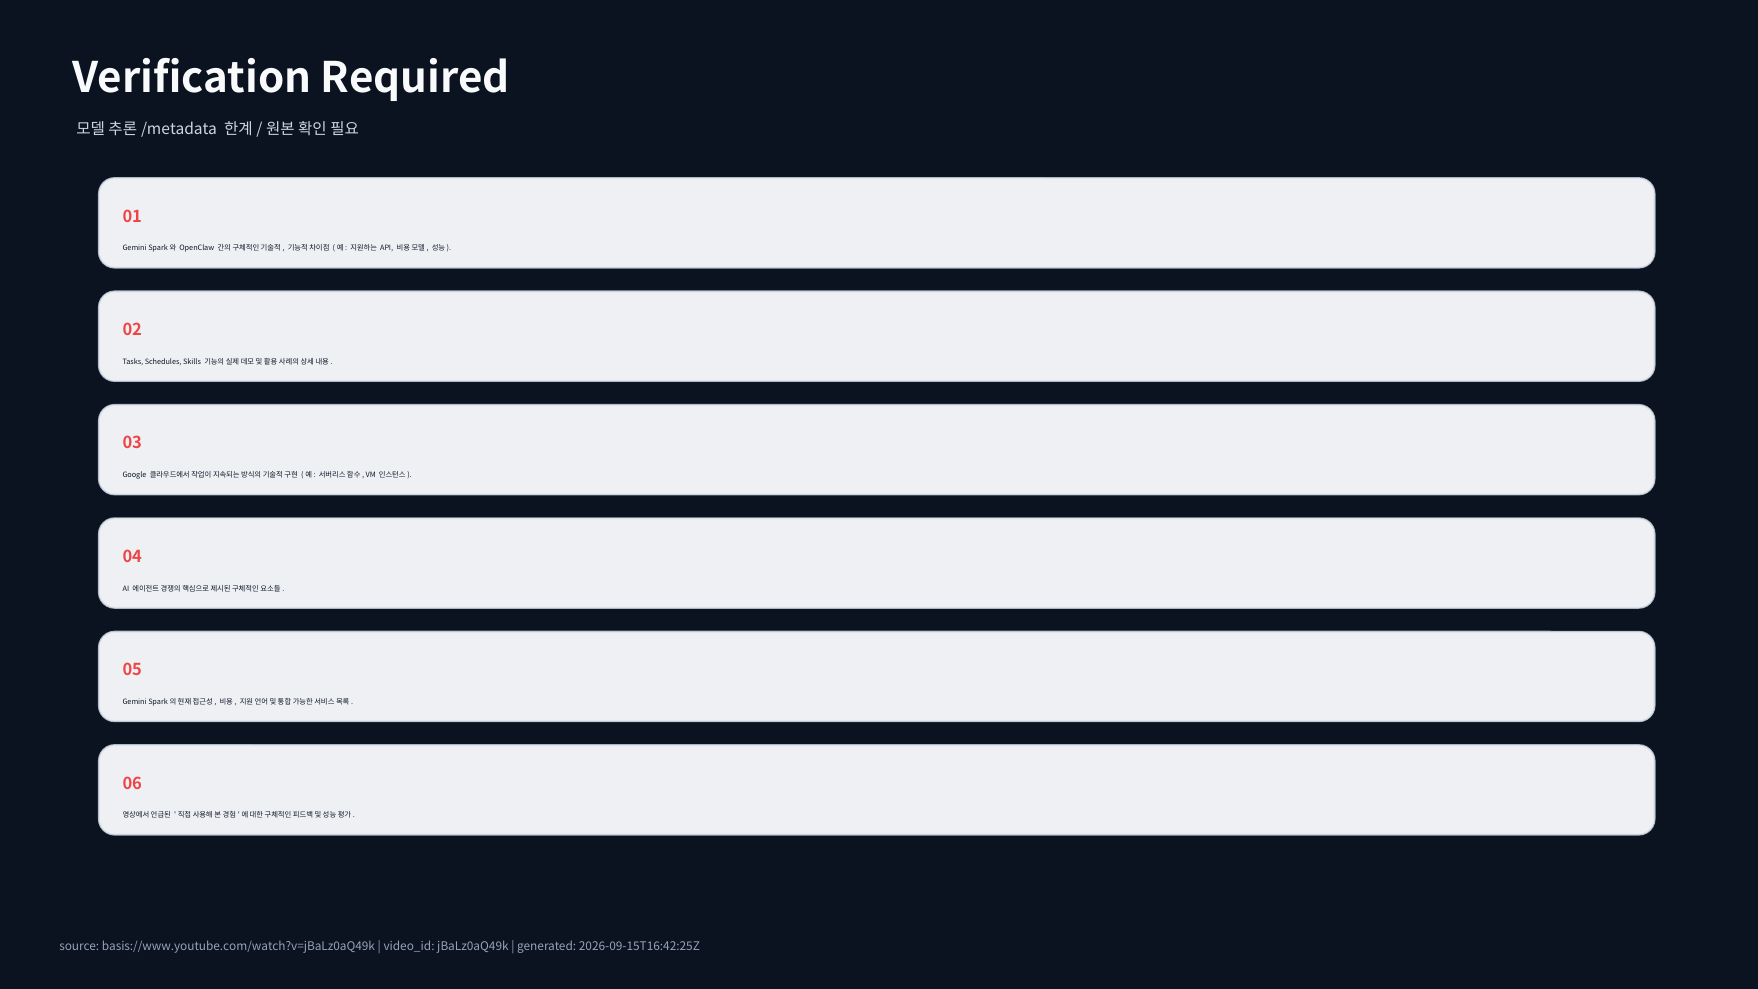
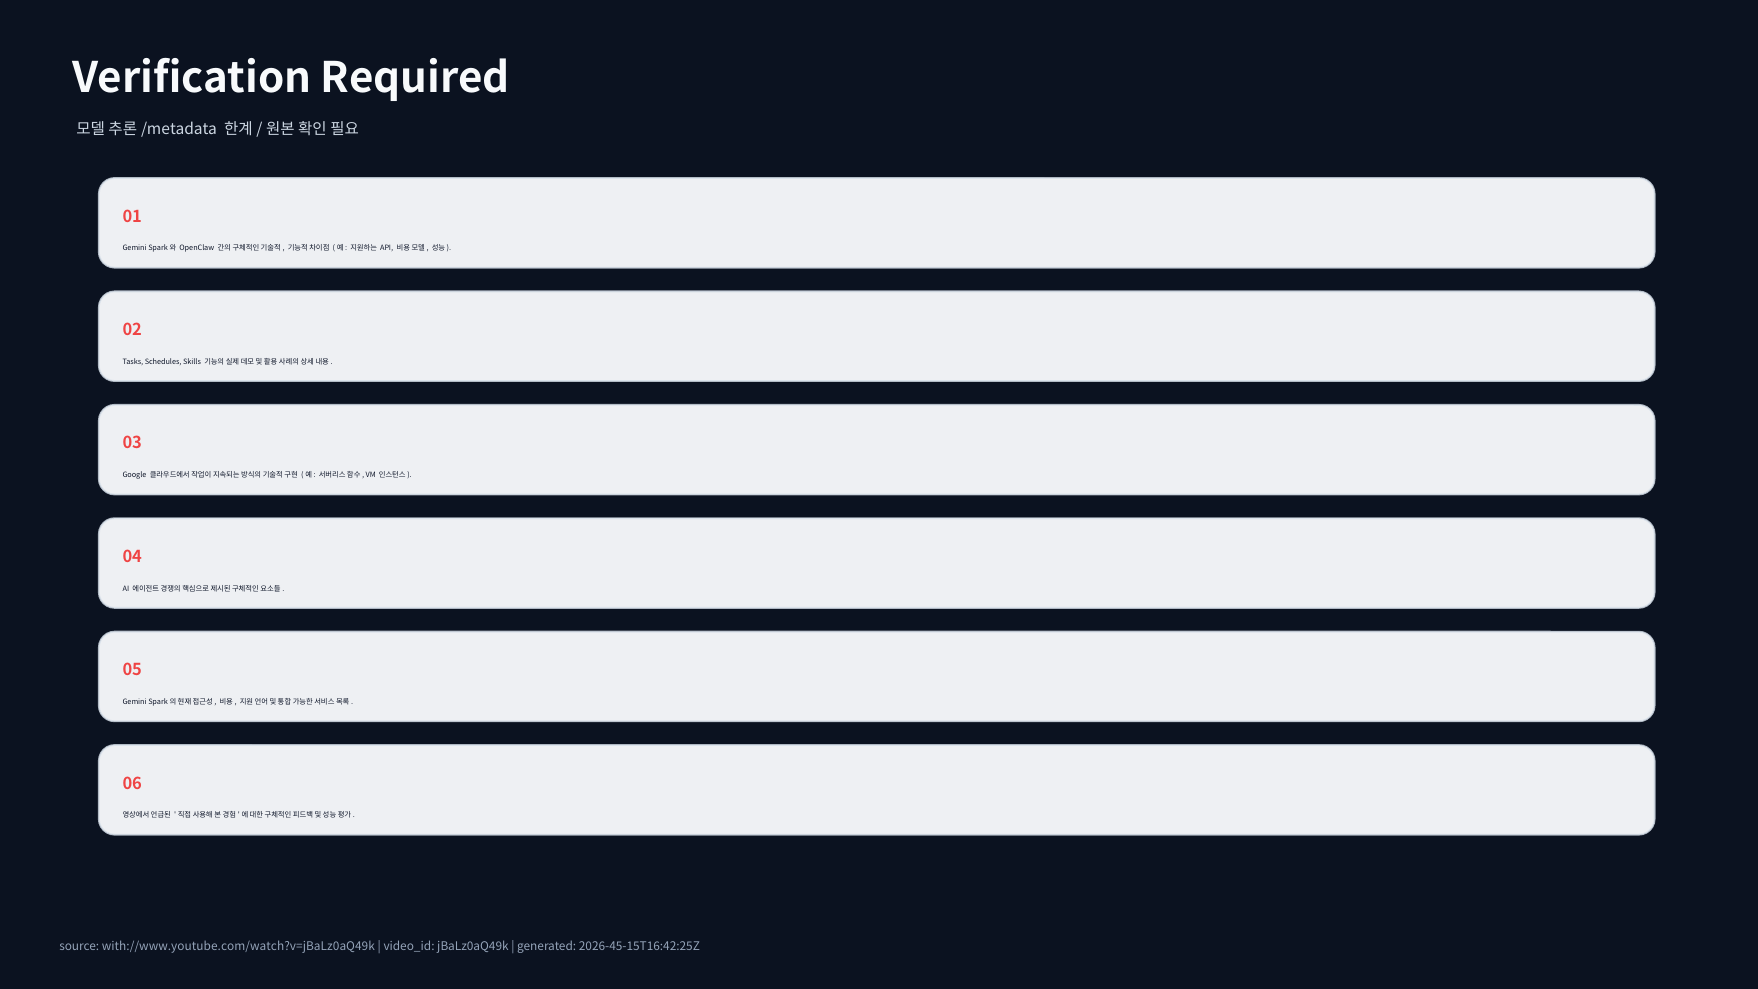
basis://www.youtube.com/watch?v=jBaLz0aQ49k: basis://www.youtube.com/watch?v=jBaLz0aQ49k -> with://www.youtube.com/watch?v=jBaLz0aQ49k (238, 947)
2026-09-15T16:42:25Z: 2026-09-15T16:42:25Z -> 2026-45-15T16:42:25Z (639, 947)
